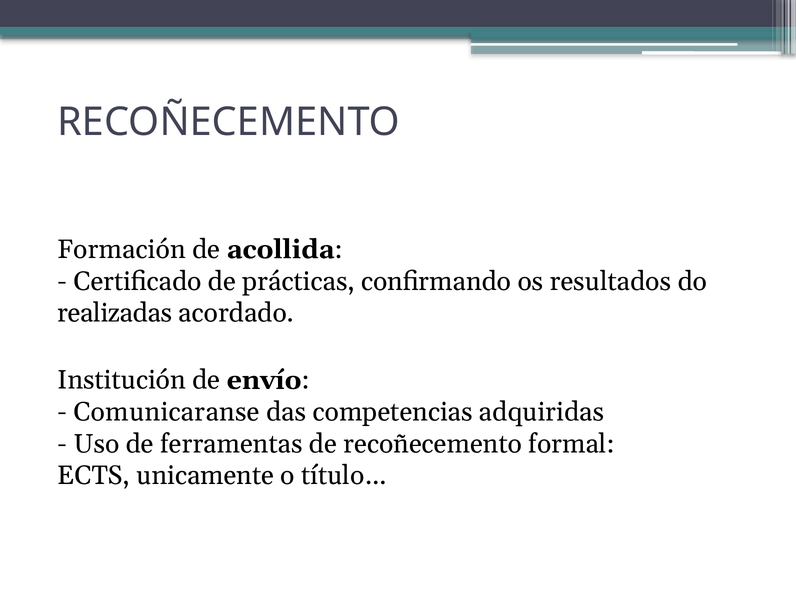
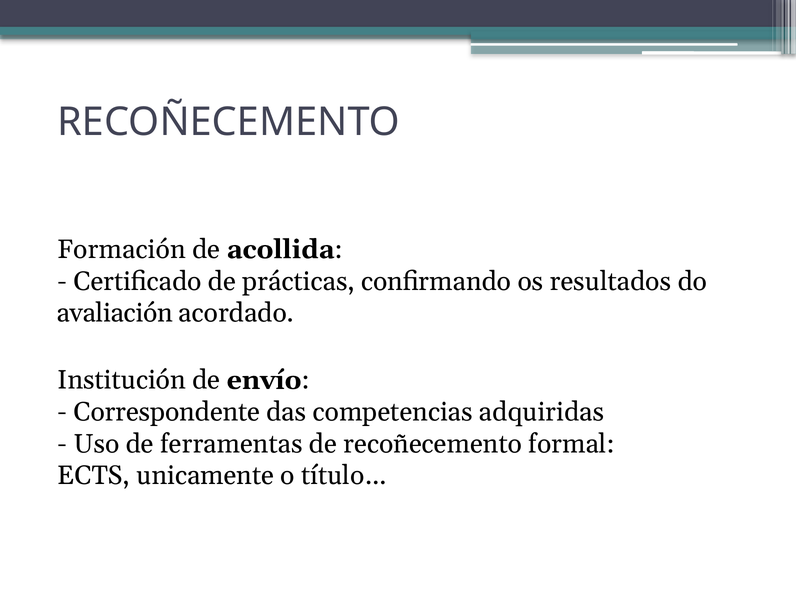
realizadas: realizadas -> avaliación (115, 313)
Comunicaranse: Comunicaranse -> Correspondente (167, 412)
